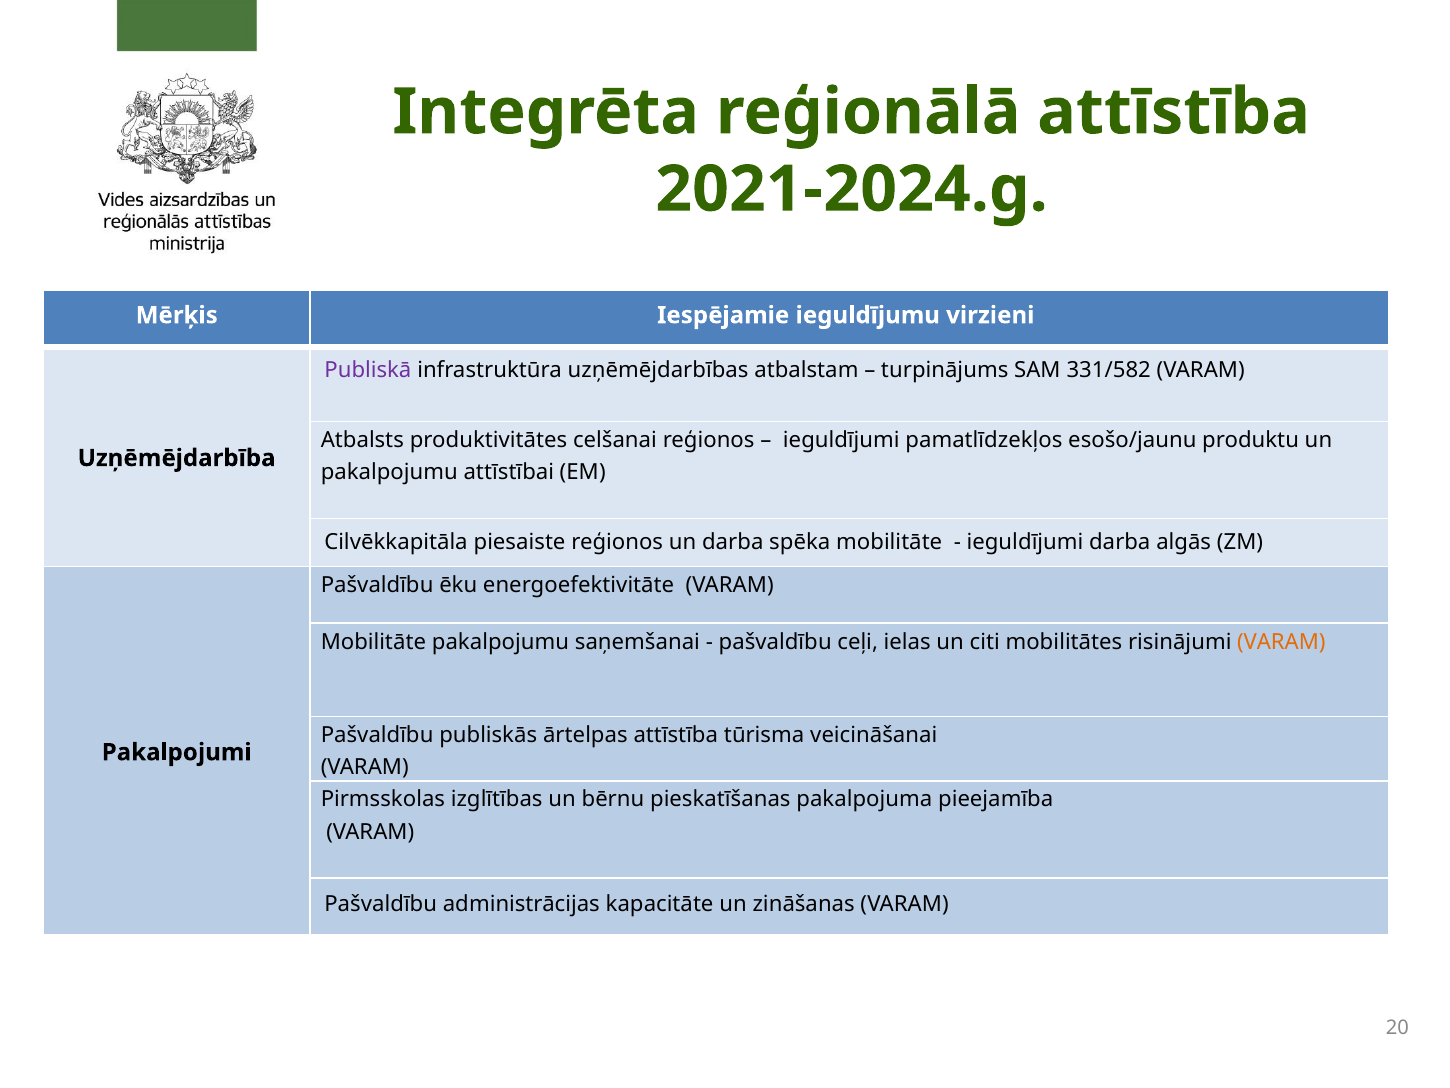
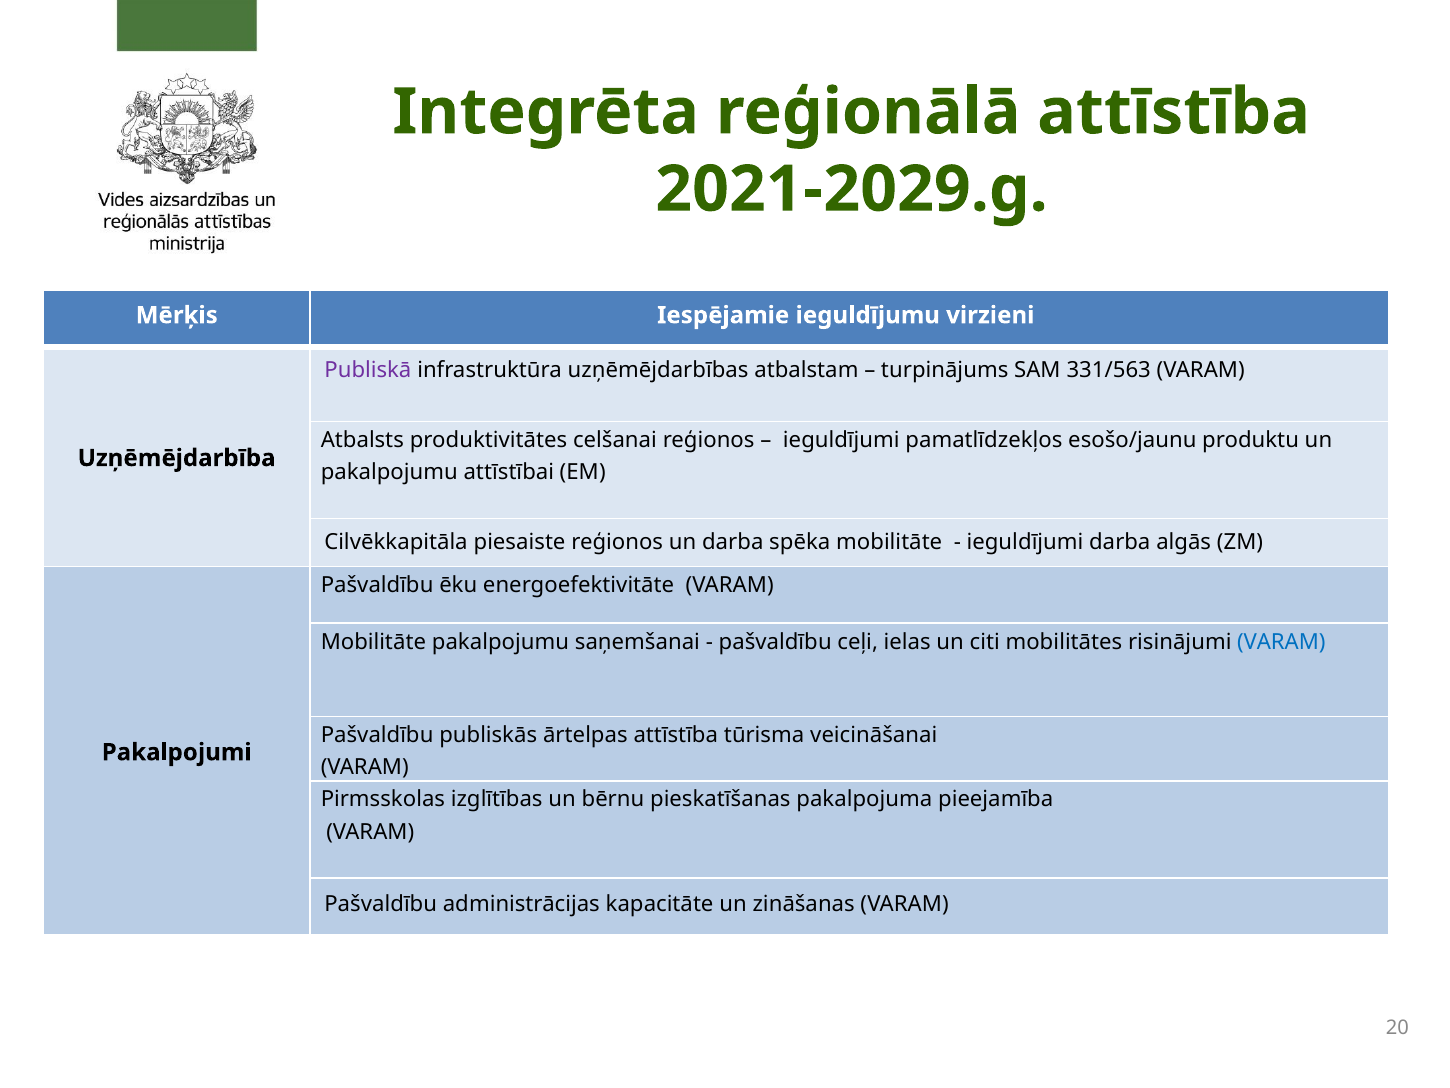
2021-2024.g: 2021-2024.g -> 2021-2029.g (851, 189)
331/582: 331/582 -> 331/563 (1109, 370)
VARAM colour: orange -> blue (1281, 641)
